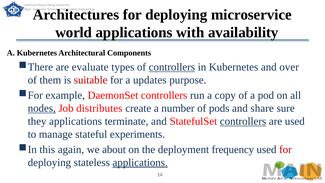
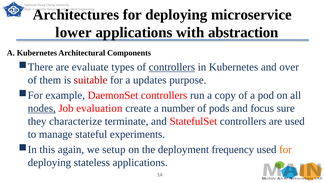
world: world -> lower (74, 33)
availability: availability -> abstraction (243, 33)
distributes: distributes -> evaluation (99, 108)
share: share -> focus (262, 108)
they applications: applications -> characterize (76, 121)
controllers underline: present -> none (243, 121)
about: about -> setup (114, 149)
for colour: red -> orange (285, 149)
applications underline: present -> none (140, 162)
